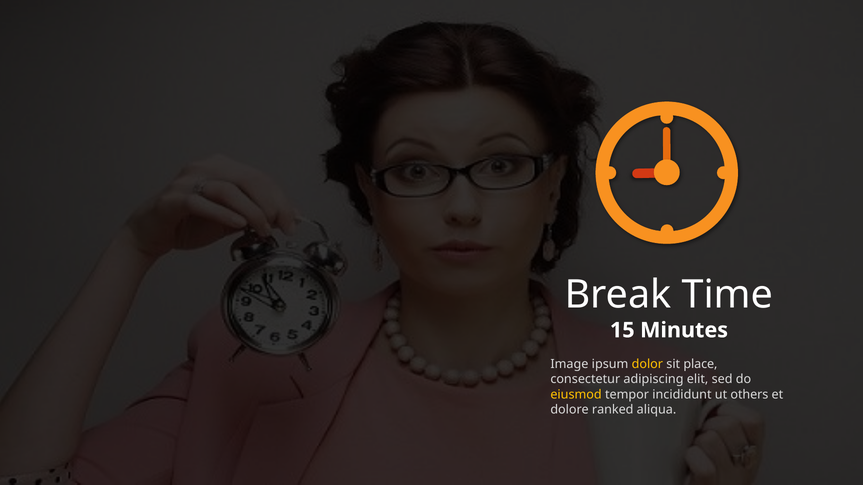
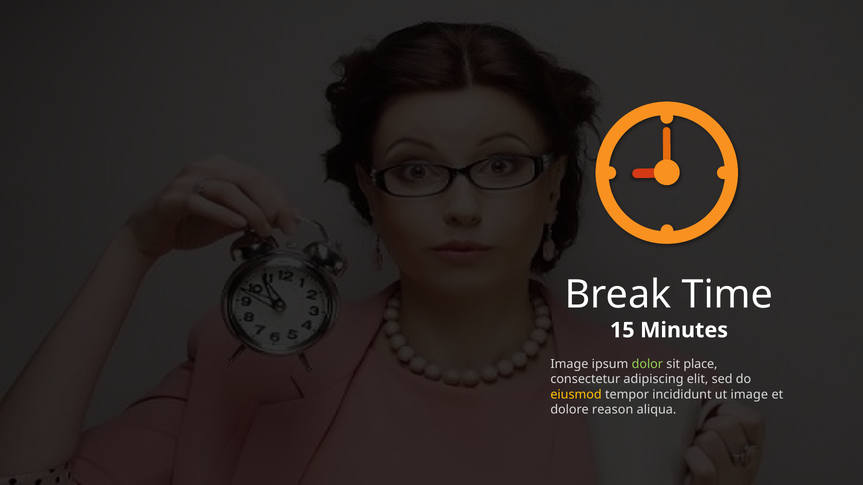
dolor colour: yellow -> light green (647, 364)
ut others: others -> image (749, 395)
ranked: ranked -> reason (613, 410)
